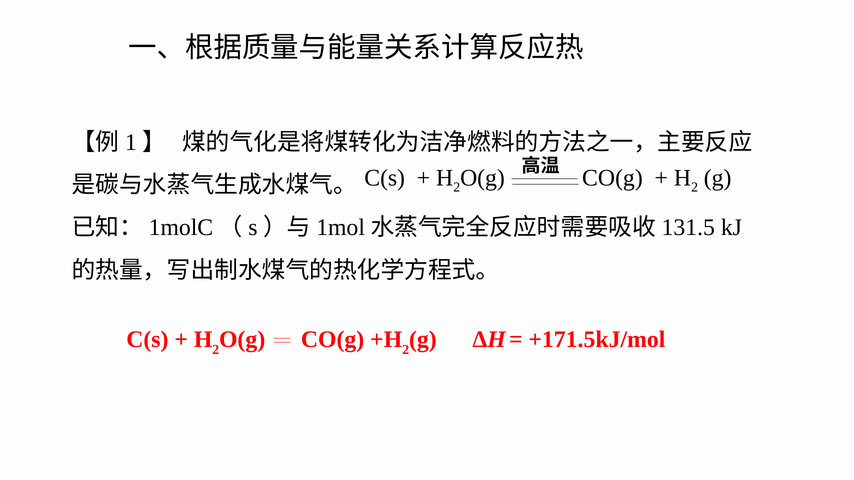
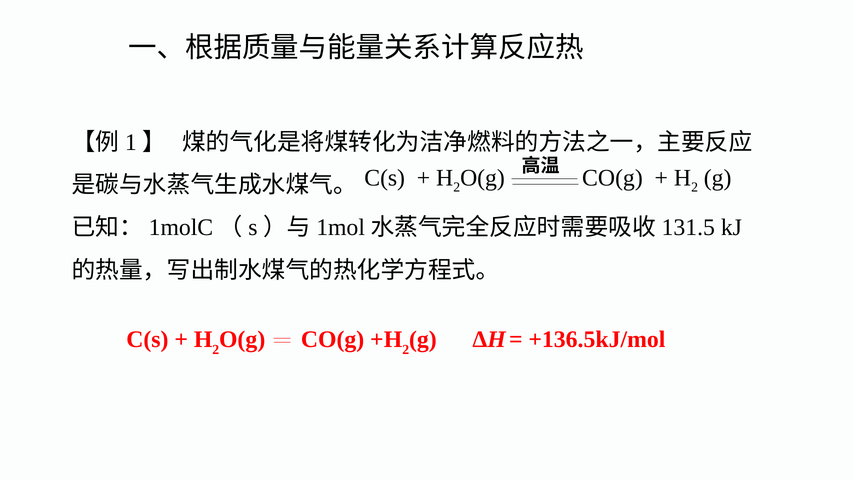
+171.5kJ/mol: +171.5kJ/mol -> +136.5kJ/mol (597, 340)
